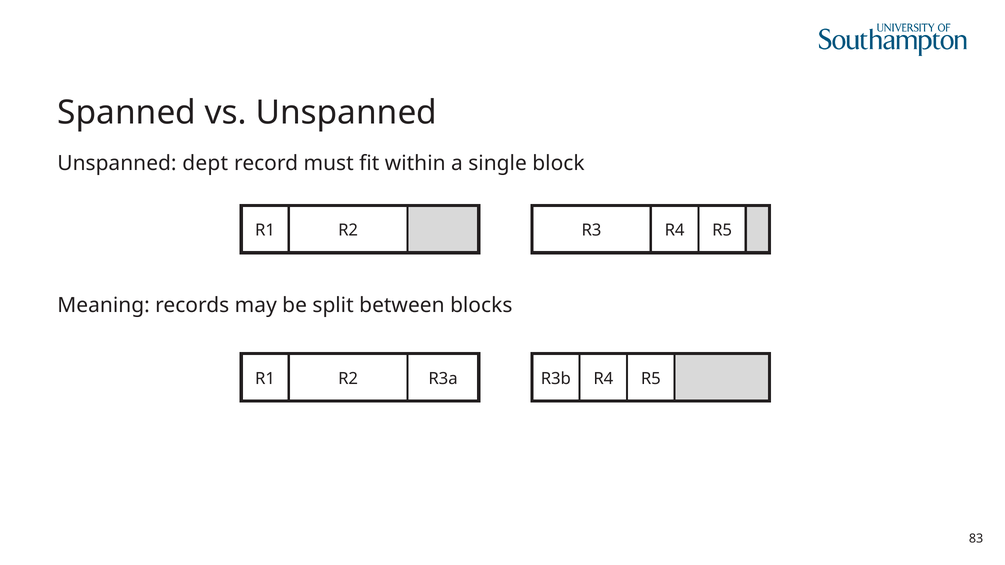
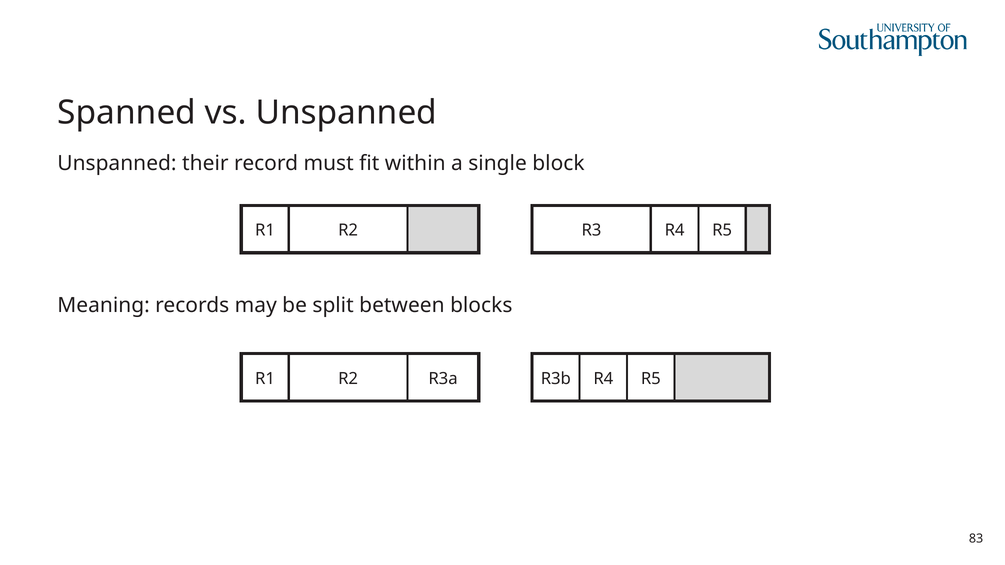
dept: dept -> their (205, 163)
